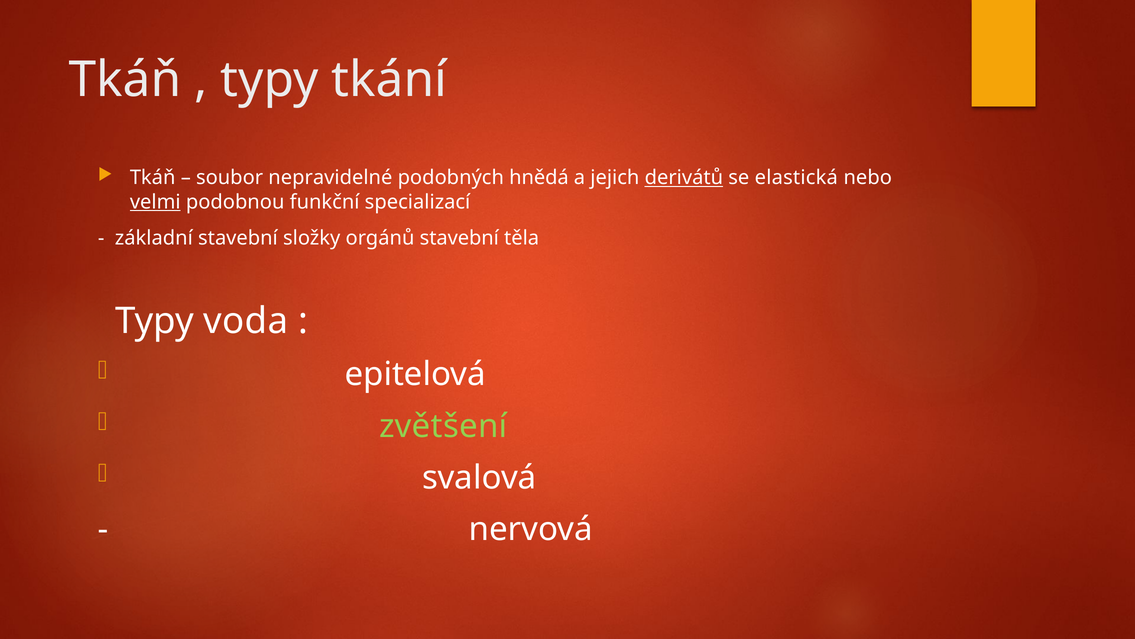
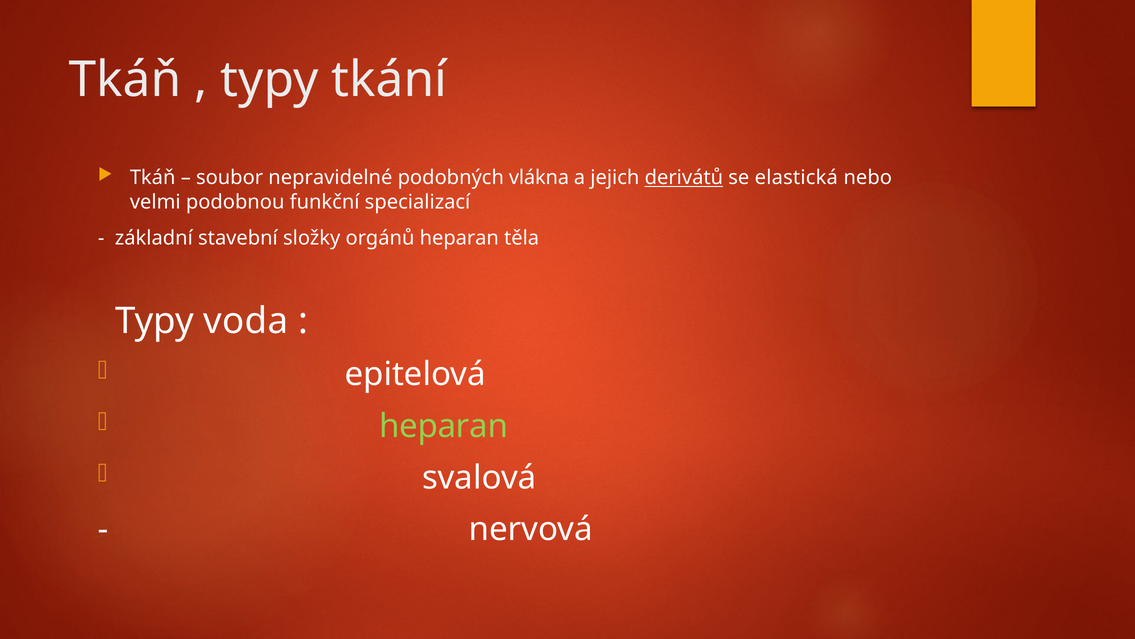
hnědá: hnědá -> vlákna (539, 178)
velmi underline: present -> none (155, 202)
orgánů stavební: stavební -> heparan (459, 238)
zvětšení: zvětšení -> heparan (444, 426)
